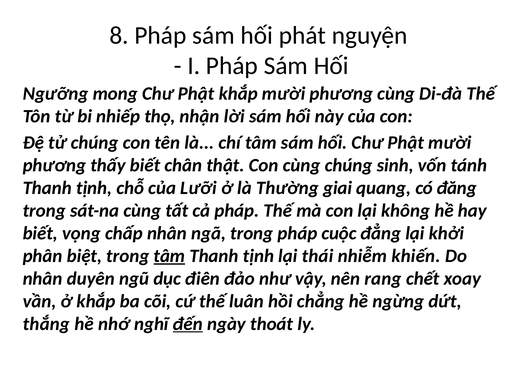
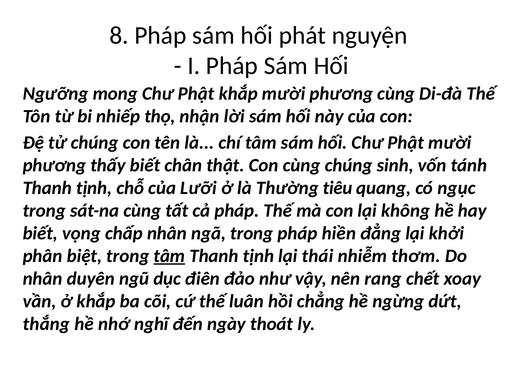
giai: giai -> tiêu (338, 188)
đăng: đăng -> ngục (457, 188)
cuộc: cuộc -> hiền (339, 233)
khiến: khiến -> thơm (416, 256)
đến underline: present -> none (188, 324)
